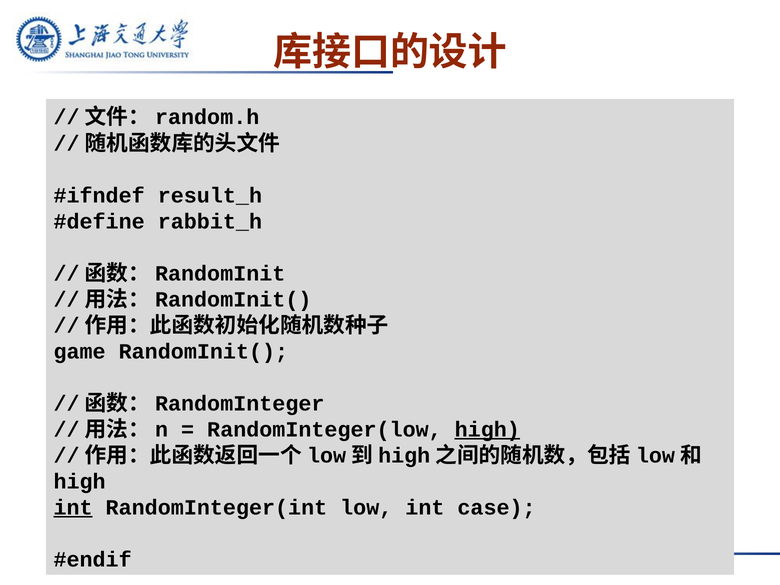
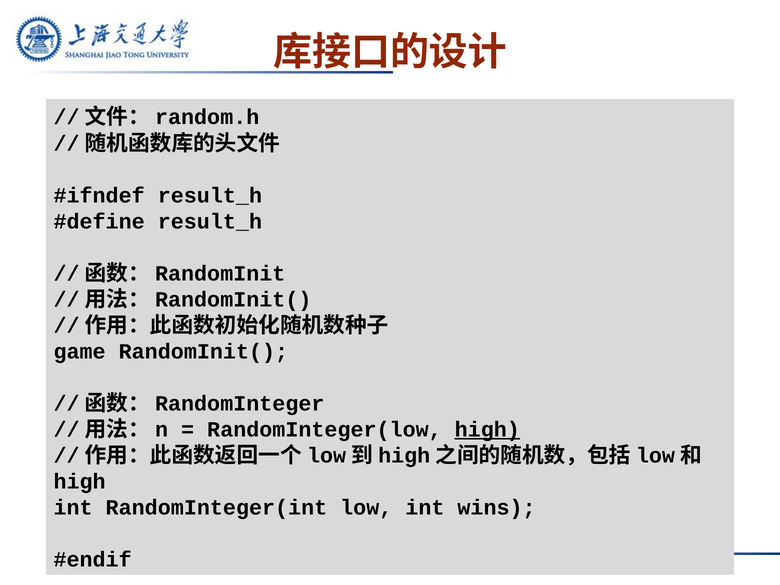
rabbit_h: rabbit_h -> result_h (210, 221)
int underline: present -> none (73, 507)
case: case -> wins (497, 507)
